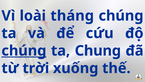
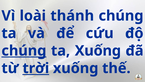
tháng: tháng -> thánh (72, 16)
ta Chung: Chung -> Xuống (98, 50)
trời underline: none -> present (36, 68)
